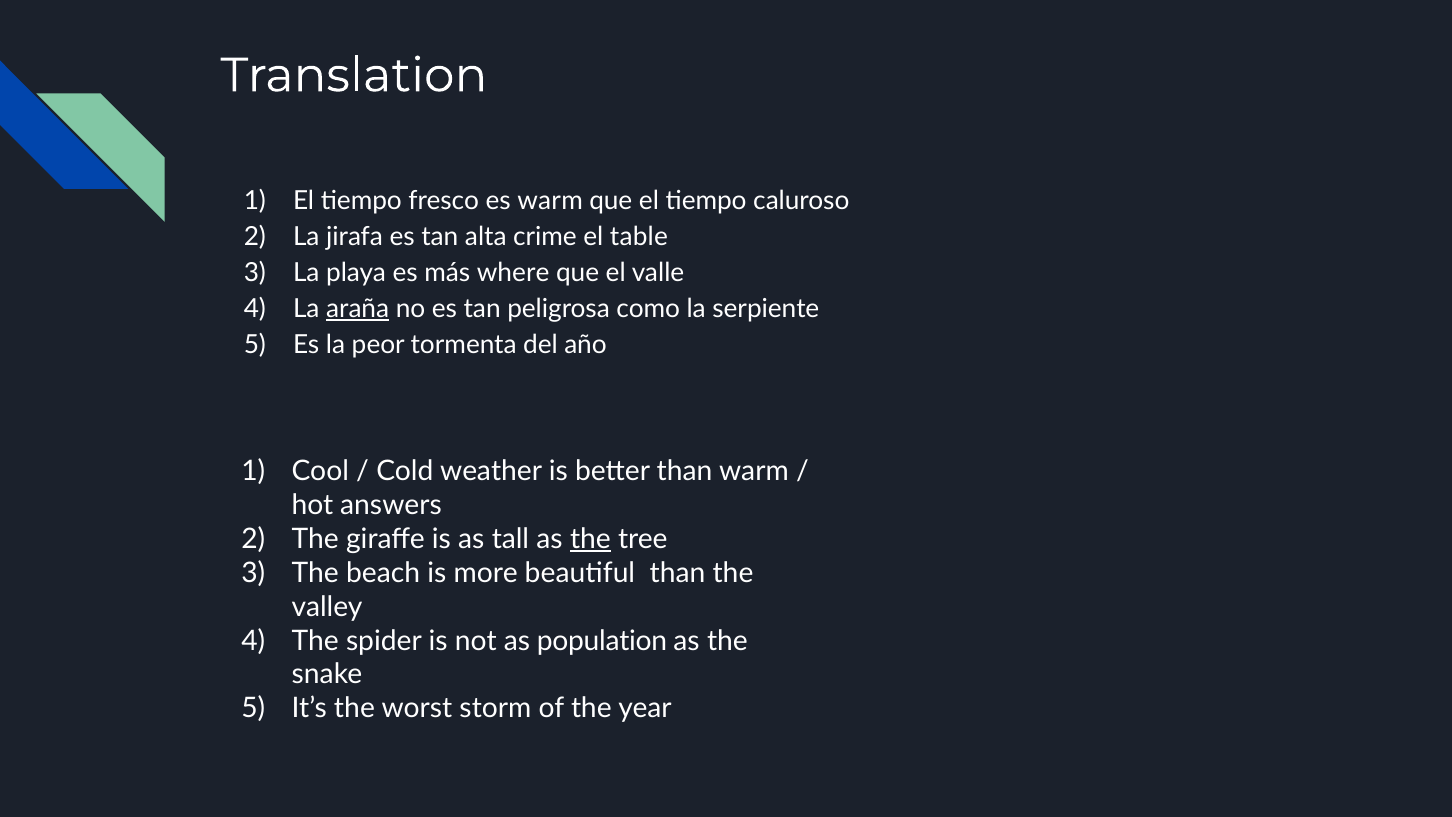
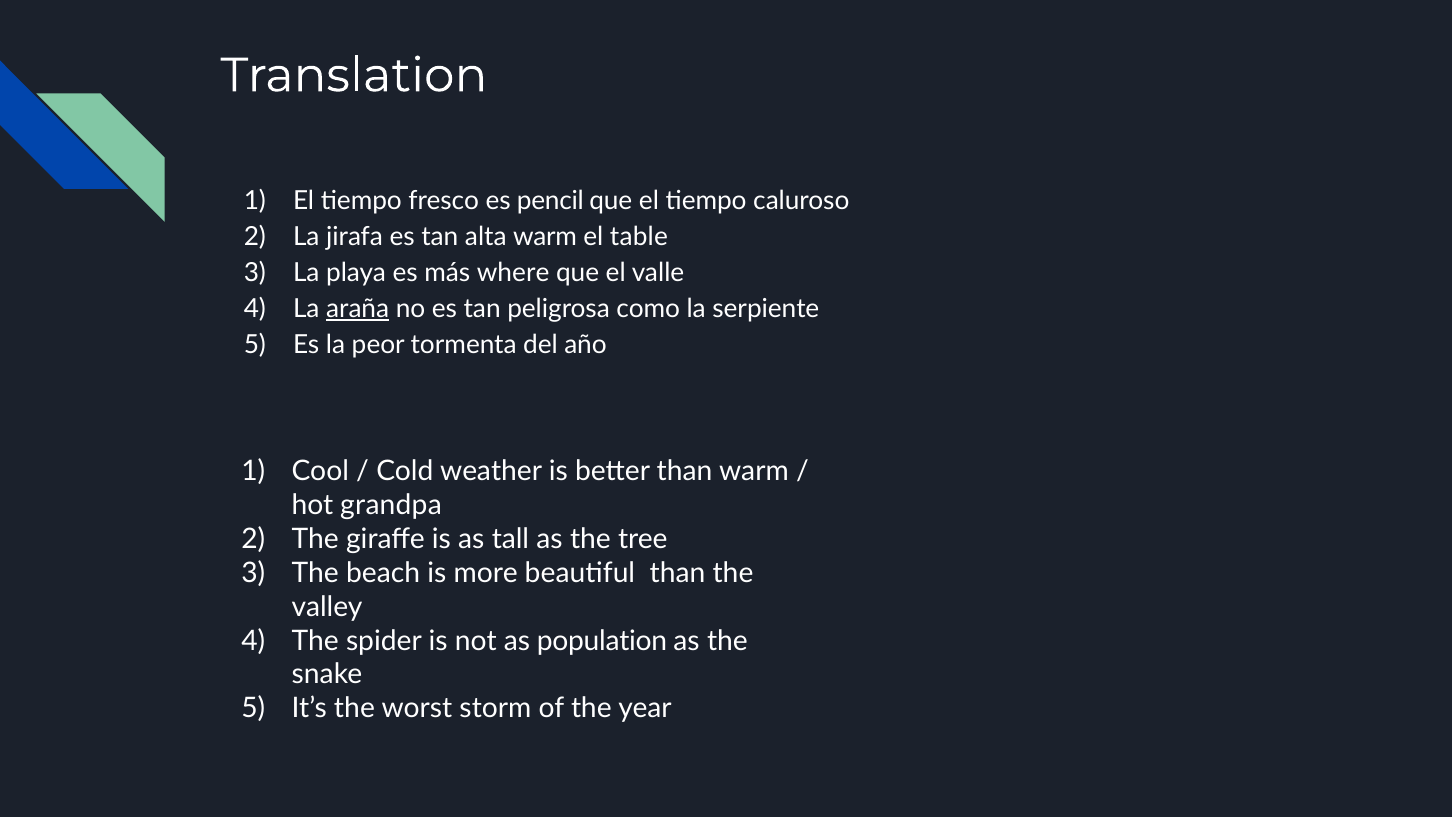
es warm: warm -> pencil (550, 200)
alta crime: crime -> warm (545, 236)
answers: answers -> grandpa (391, 505)
the underline: present -> none (590, 539)
